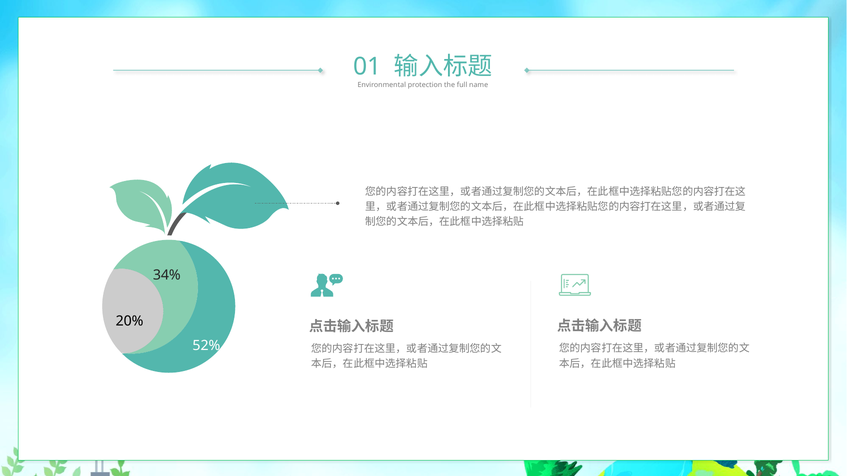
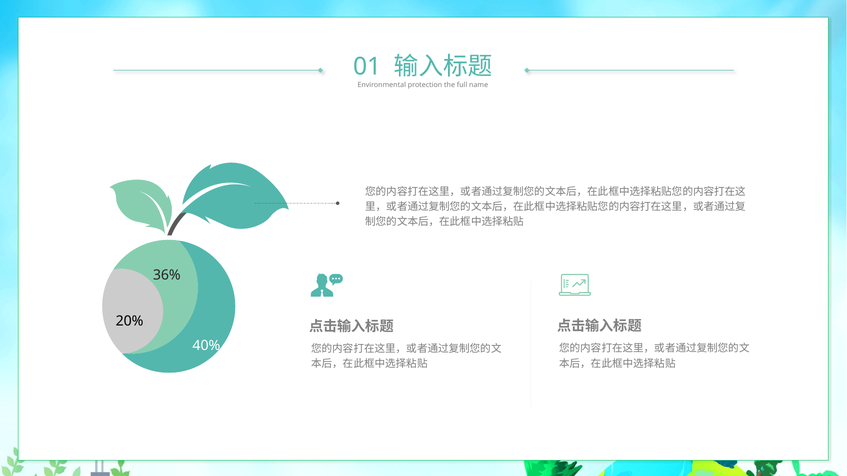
34%: 34% -> 36% (167, 275)
52%: 52% -> 40% (206, 346)
